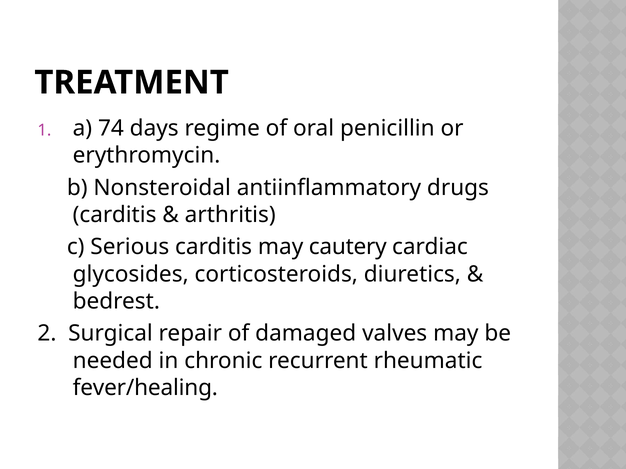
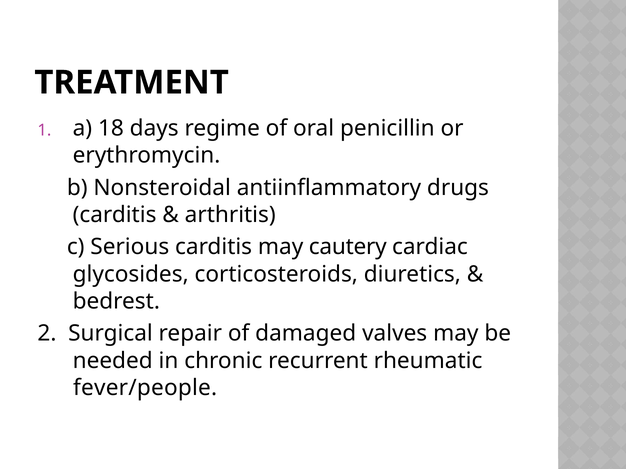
74: 74 -> 18 (111, 128)
fever/healing: fever/healing -> fever/people (145, 388)
